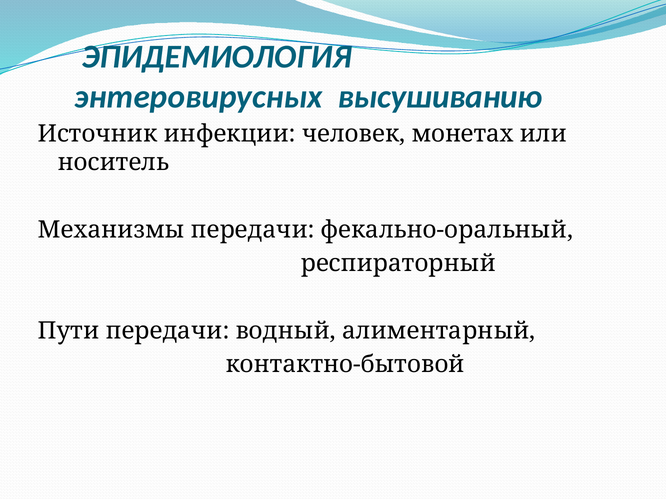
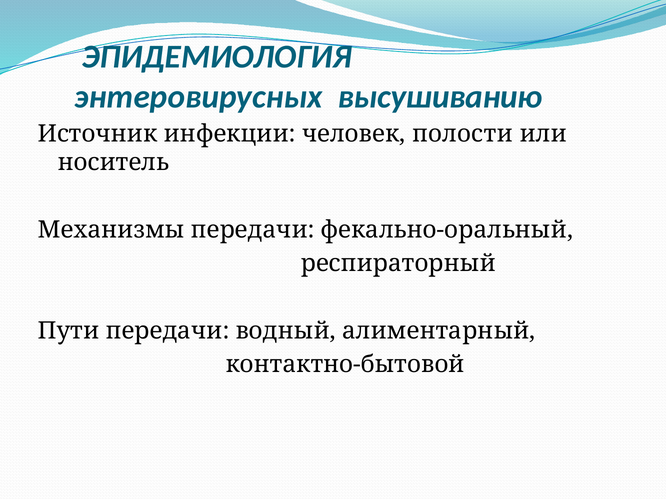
монетах: монетах -> полости (462, 134)
